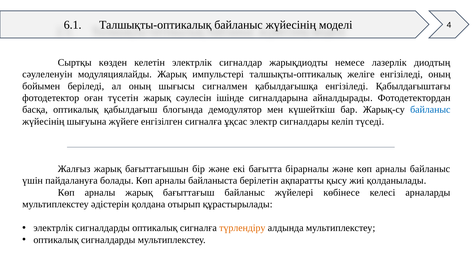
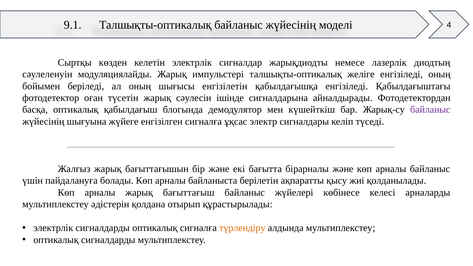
6.1: 6.1 -> 9.1 (73, 25)
сигналмен: сигналмен -> енгізілетін (225, 86)
байланыс colour: blue -> purple (430, 110)
